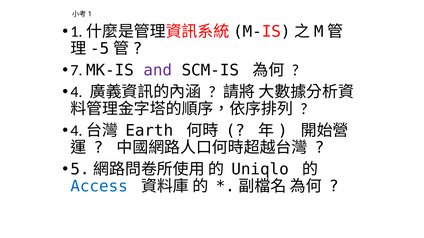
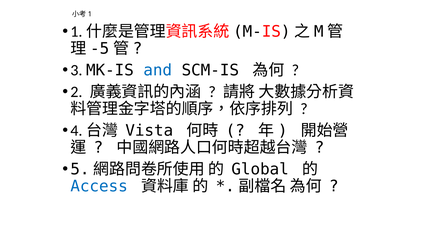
7: 7 -> 3 (76, 70)
and colour: purple -> blue (158, 70)
4: 4 -> 2 (76, 92)
Earth: Earth -> Vista (149, 131)
Uniqlo: Uniqlo -> Global (260, 170)
